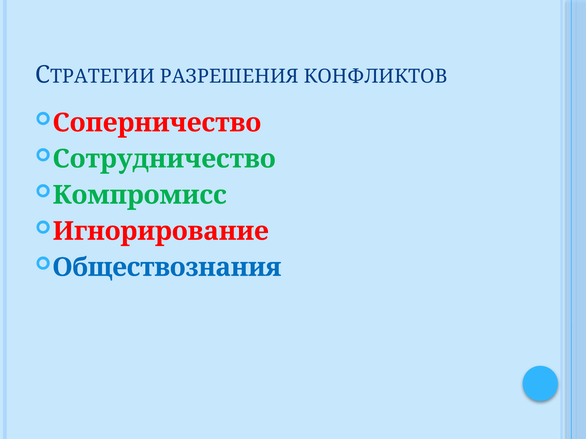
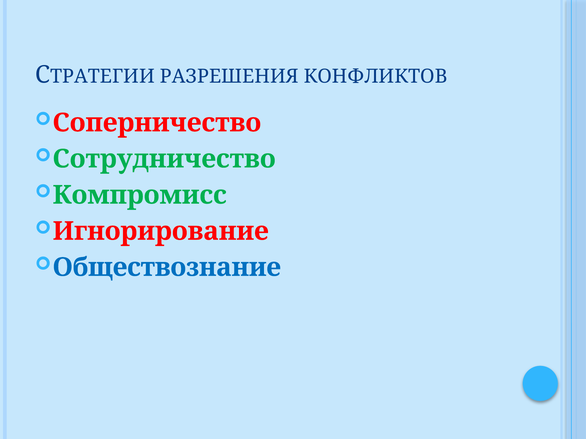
Обществознания: Обществознания -> Обществознание (167, 268)
